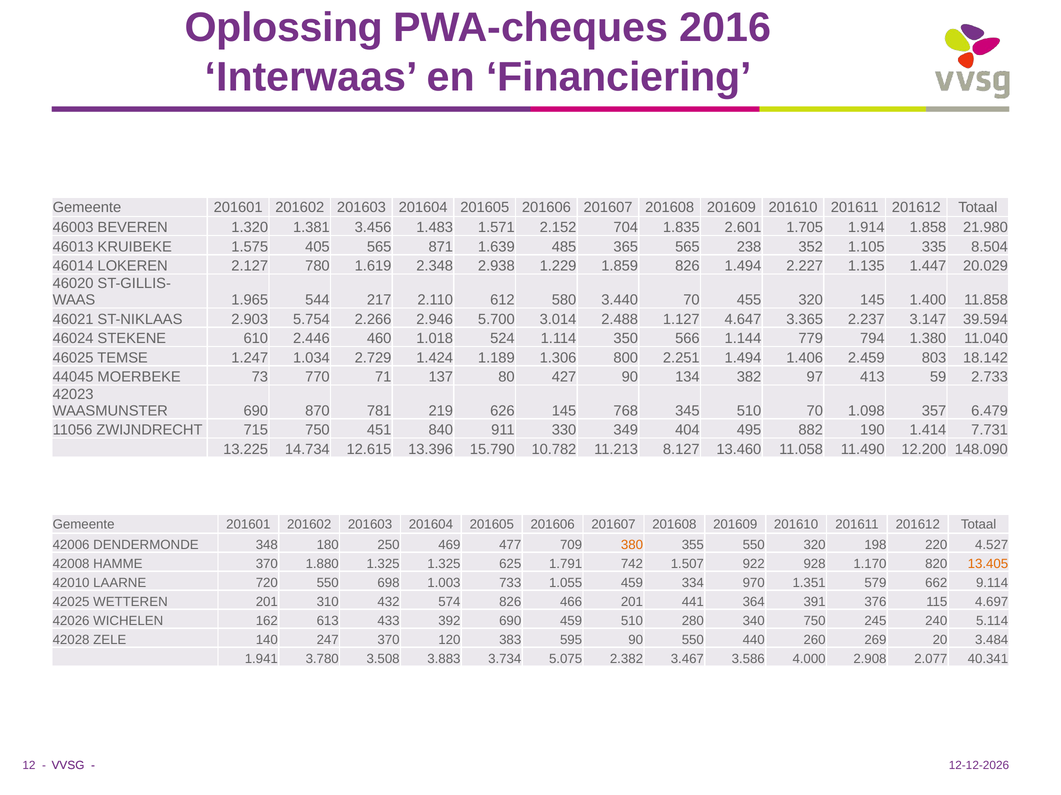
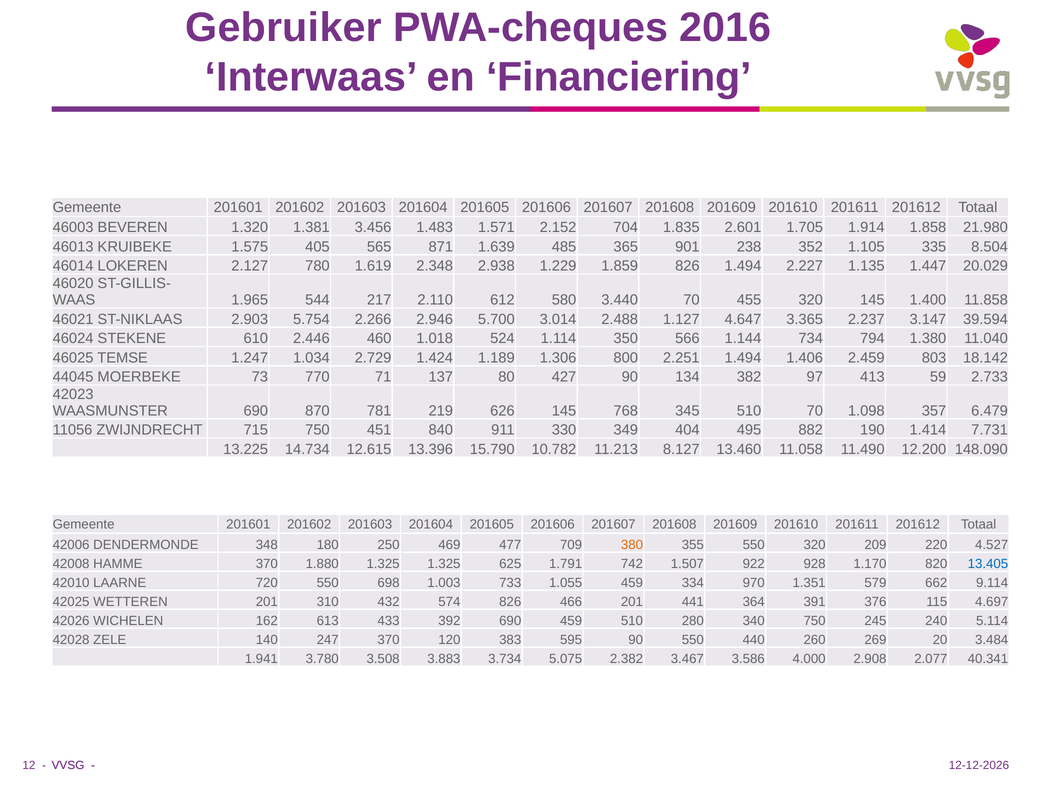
Oplossing: Oplossing -> Gebruiker (284, 28)
365 565: 565 -> 901 (687, 247)
779: 779 -> 734 (811, 339)
198: 198 -> 209 (875, 546)
13.405 colour: orange -> blue (988, 565)
